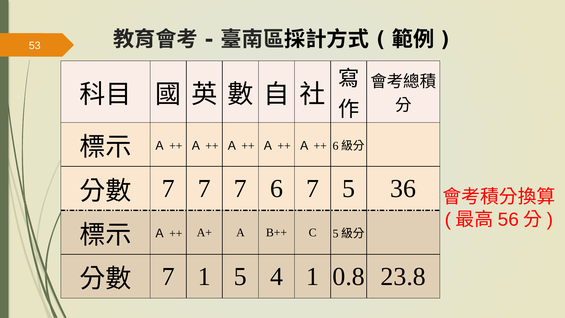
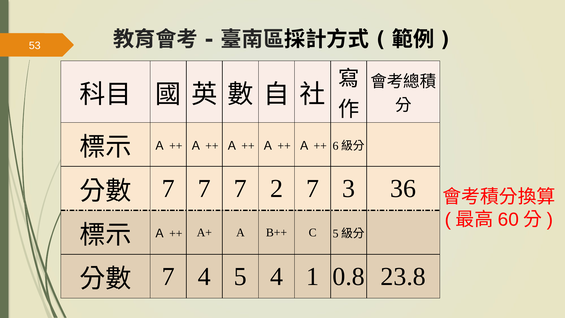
6: 6 -> 2 (277, 189)
7 5: 5 -> 3 (349, 189)
56: 56 -> 60 (508, 219)
7 1: 1 -> 4 (204, 276)
